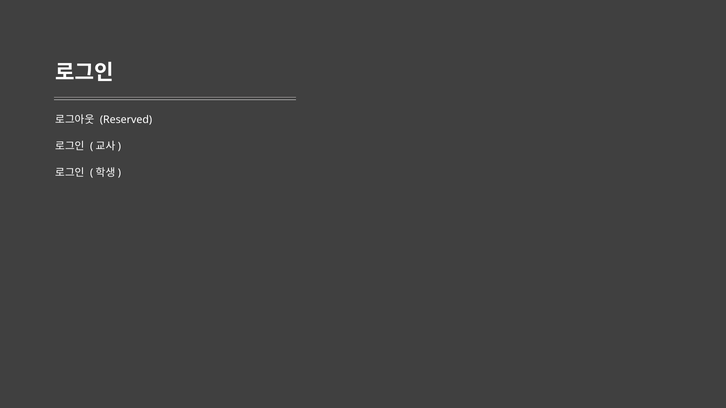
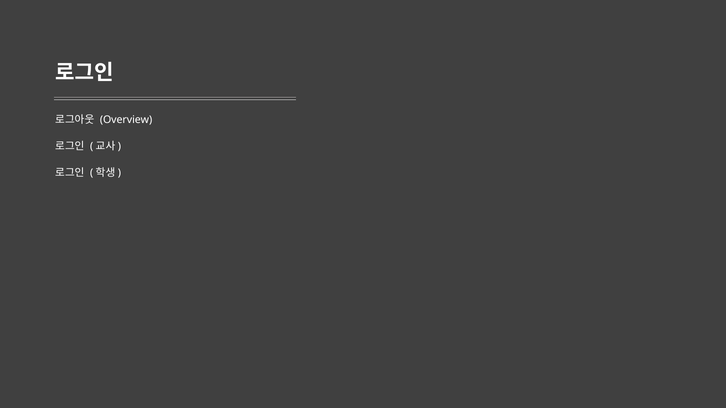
Reserved: Reserved -> Overview (126, 120)
